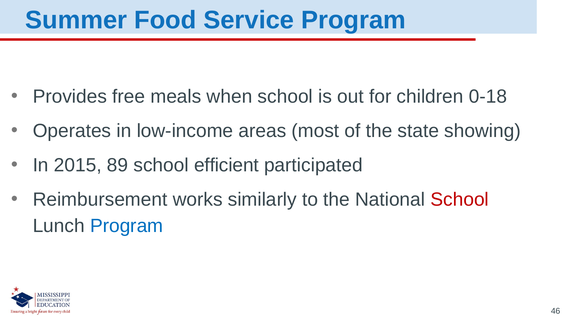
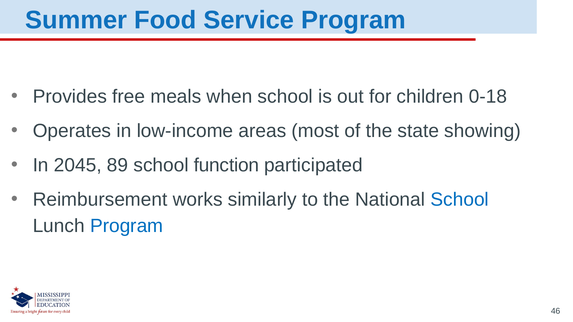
2015: 2015 -> 2045 (78, 165)
efficient: efficient -> function (226, 165)
School colour: red -> blue (460, 200)
